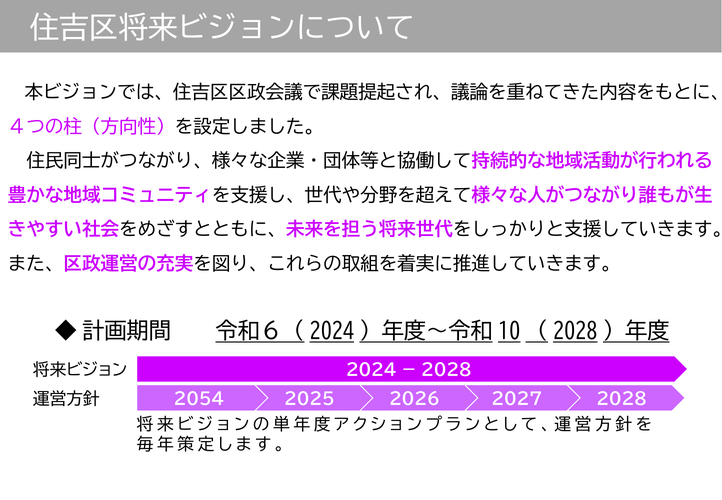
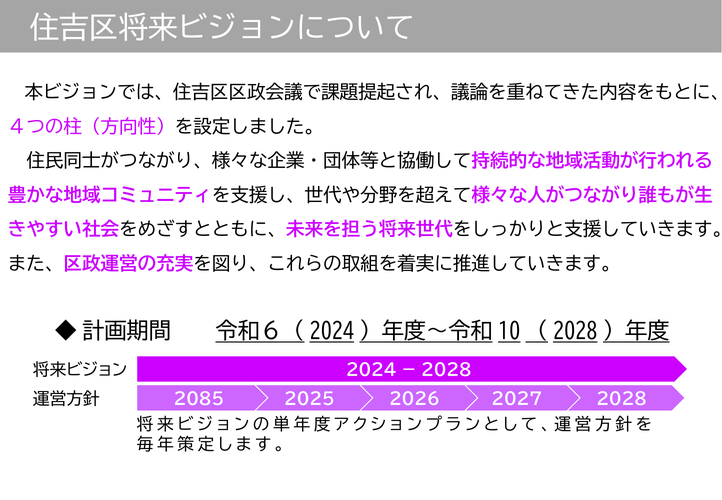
2054: 2054 -> 2085 (199, 399)
